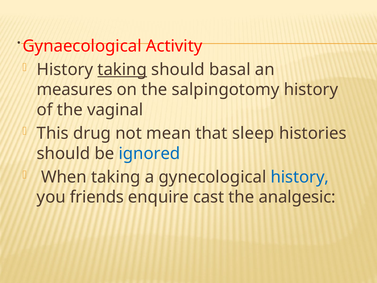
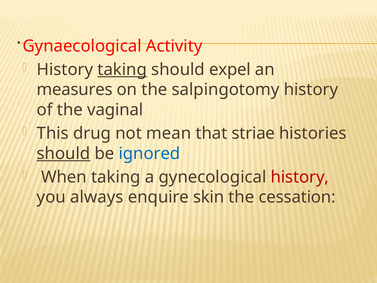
basal: basal -> expel (230, 69)
sleep: sleep -> striae (253, 133)
should underline: none -> present (63, 153)
history colour: blue -> red (300, 177)
friends: friends -> always (97, 197)
cast: cast -> skin (209, 197)
analgesic: analgesic -> cessation (297, 197)
